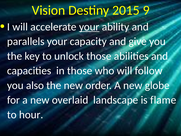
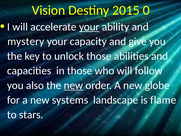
9: 9 -> 0 (146, 10)
parallels: parallels -> mystery (26, 41)
new underline: none -> present (73, 85)
overlaid: overlaid -> systems (70, 100)
hour: hour -> stars (31, 114)
